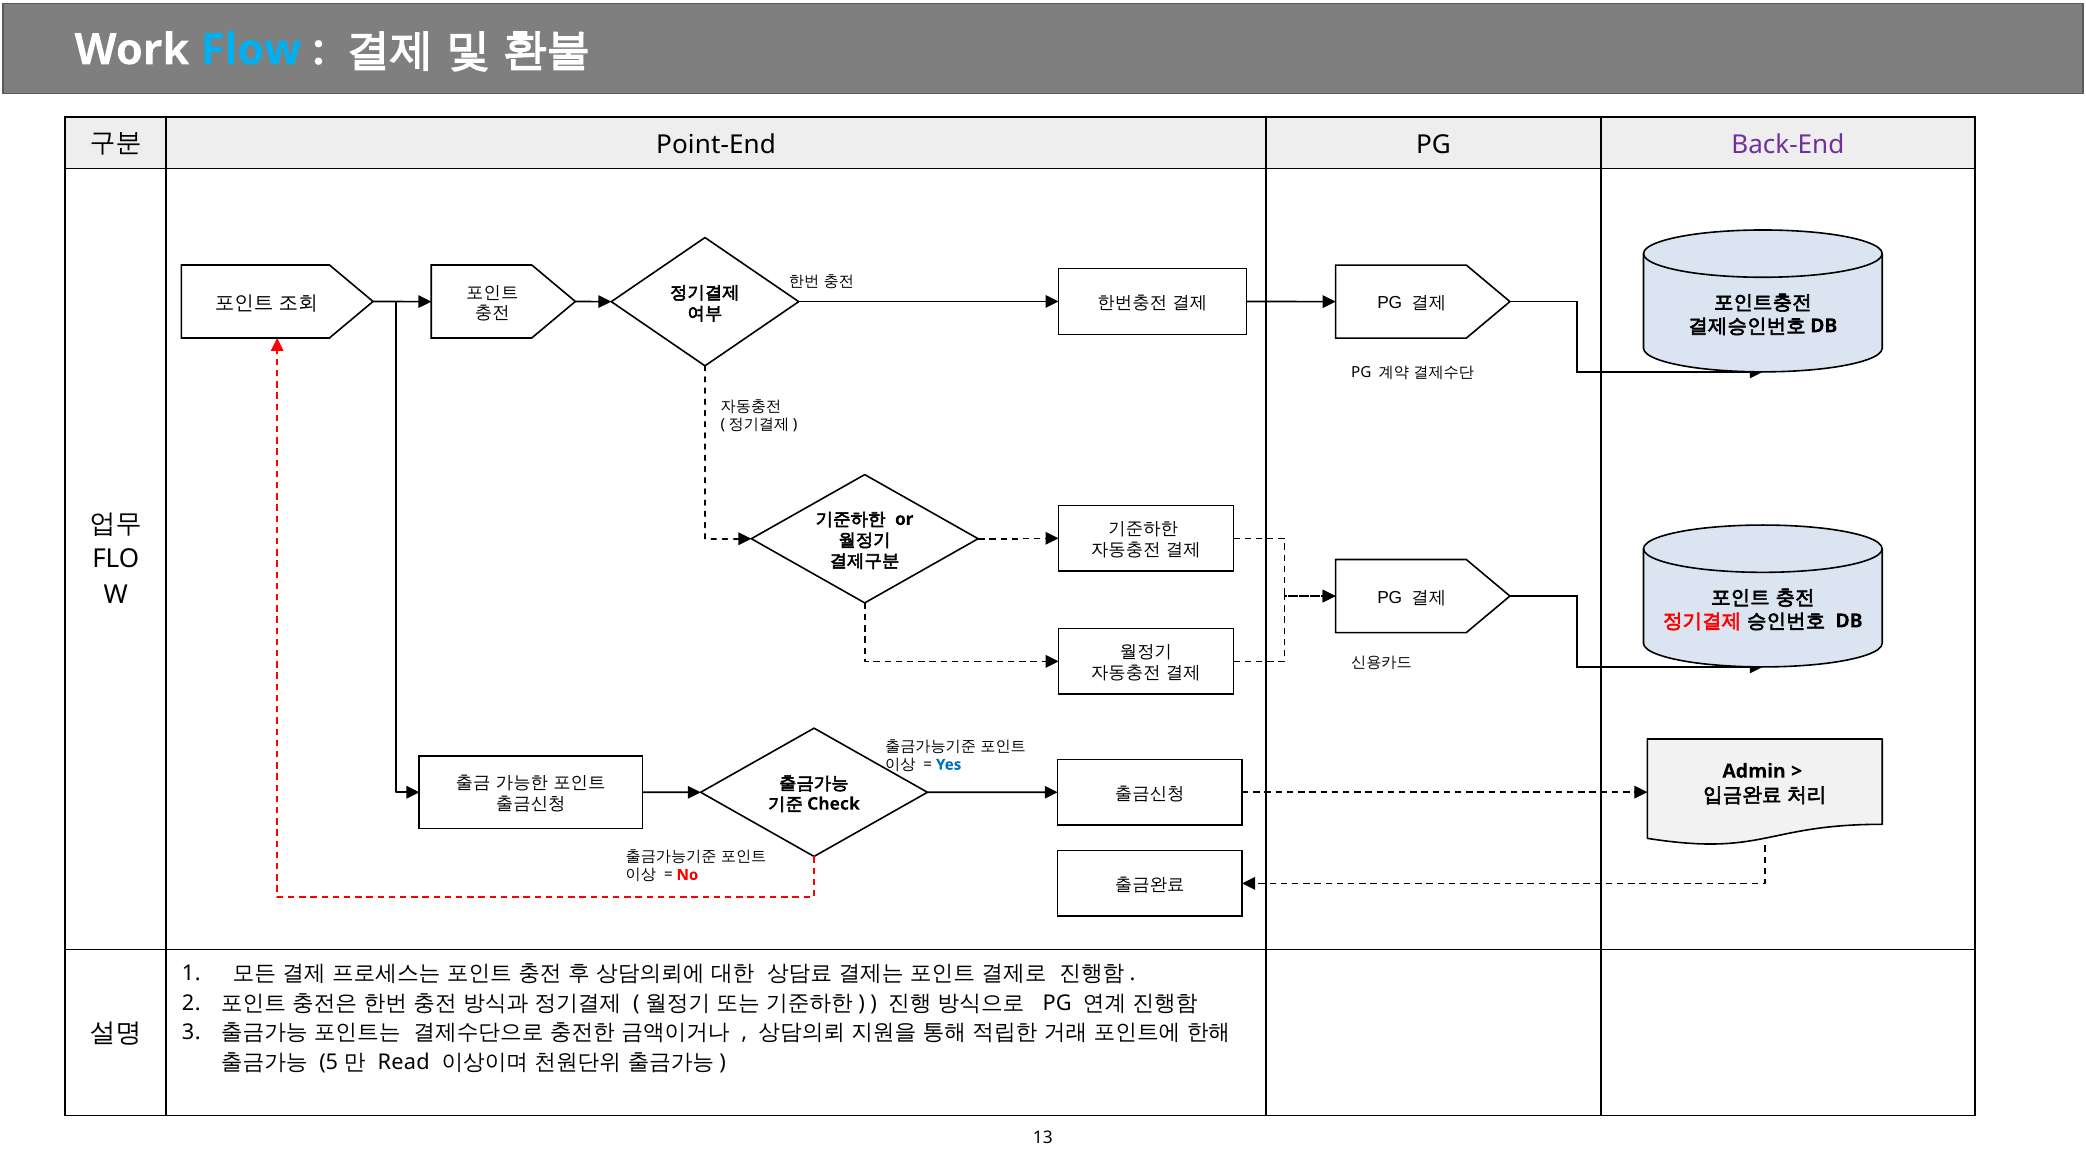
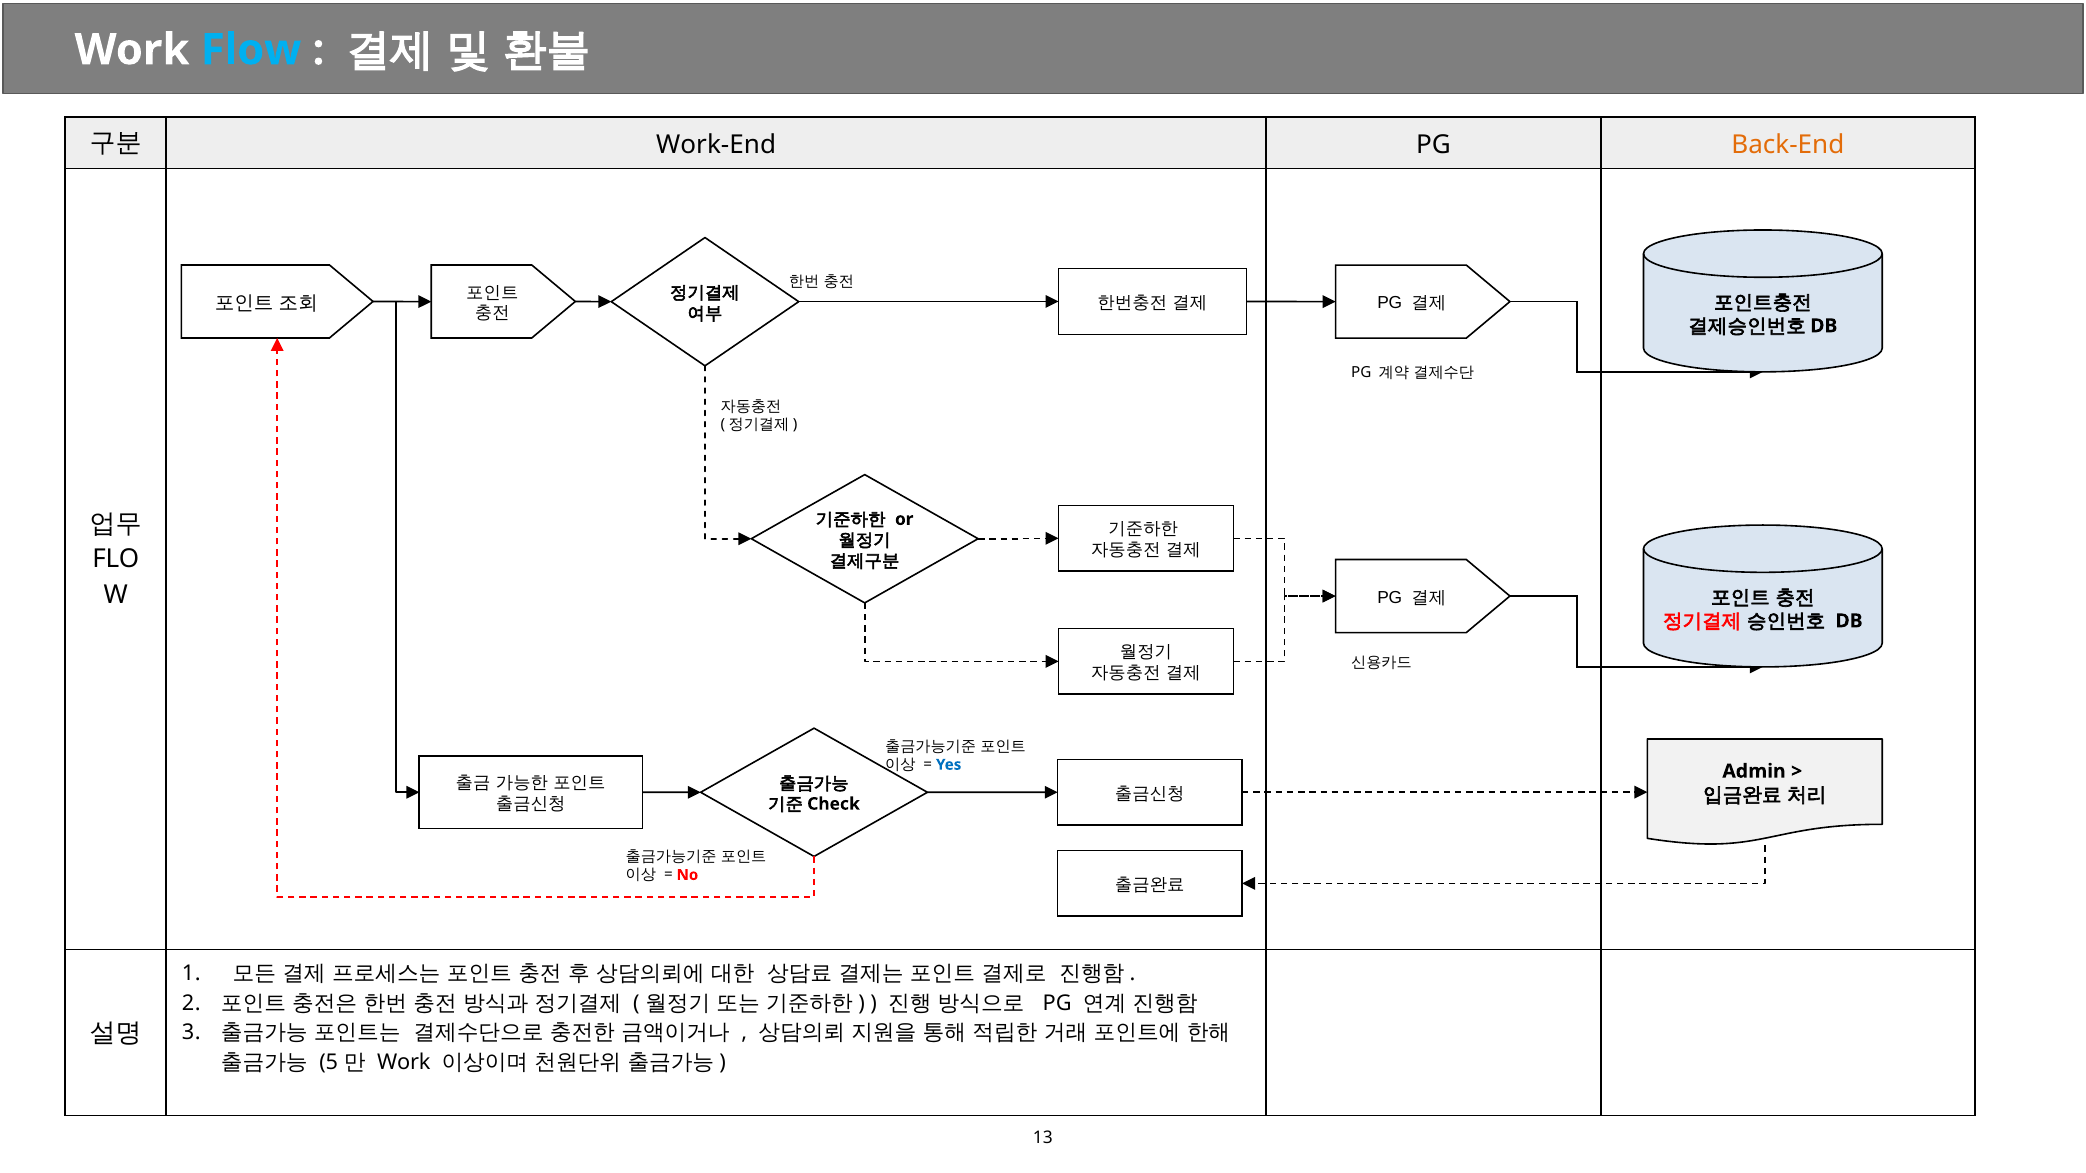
Point-End: Point-End -> Work-End (716, 144)
Back-End colour: purple -> orange (1788, 144)
Read: Read -> Work (404, 1063)
